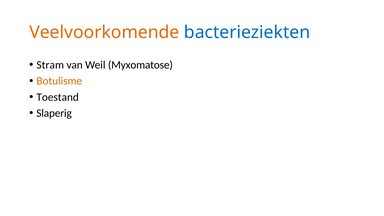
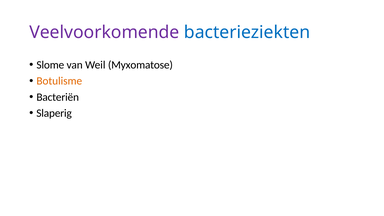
Veelvoorkomende colour: orange -> purple (104, 32)
Stram: Stram -> Slome (50, 65)
Toestand: Toestand -> Bacteriën (58, 97)
